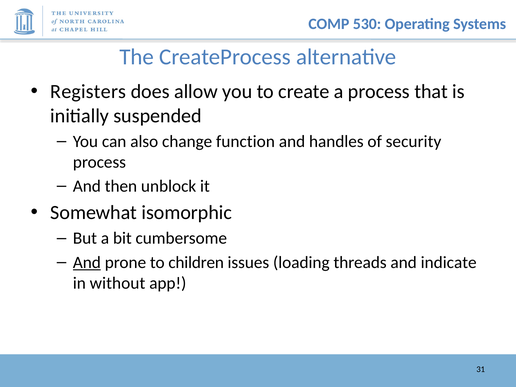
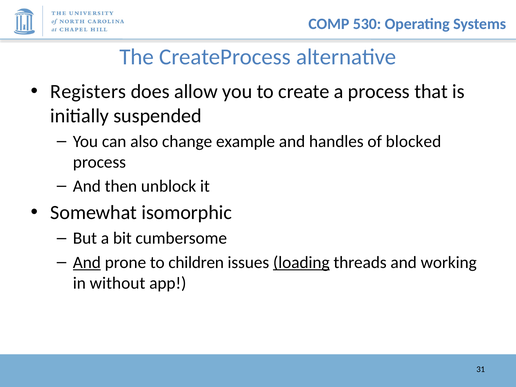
function: function -> example (246, 141)
security: security -> blocked (413, 141)
loading underline: none -> present (301, 262)
indicate: indicate -> working (449, 262)
